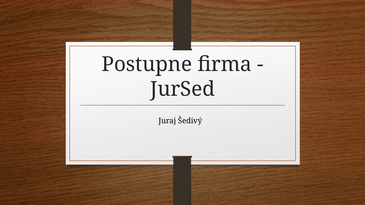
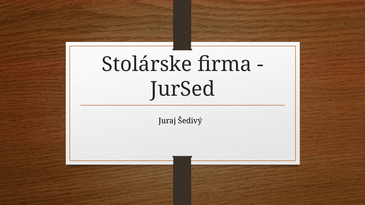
Postupne: Postupne -> Stolárske (147, 64)
